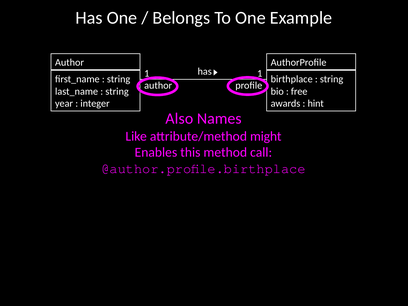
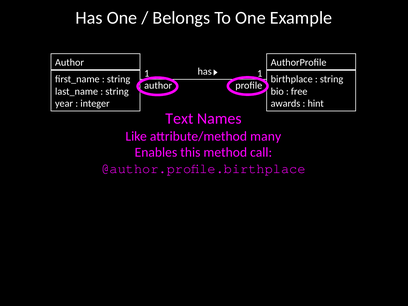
Also: Also -> Text (179, 119)
might: might -> many (266, 136)
